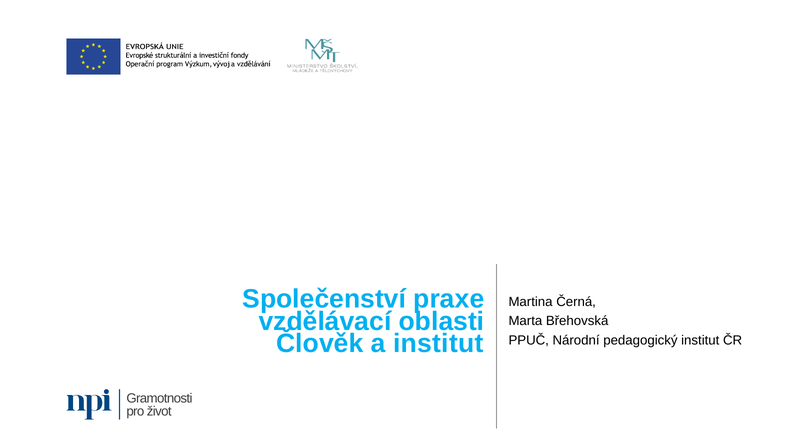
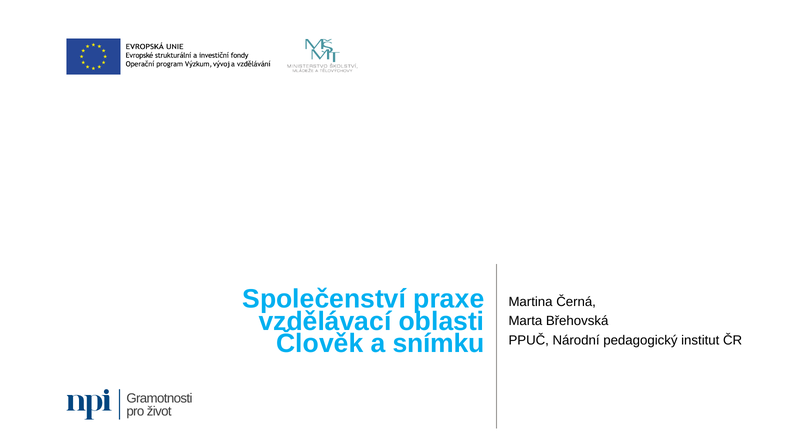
a institut: institut -> snímku (439, 343)
